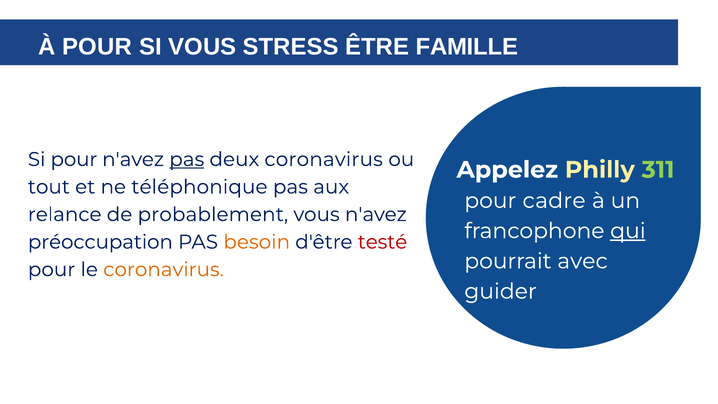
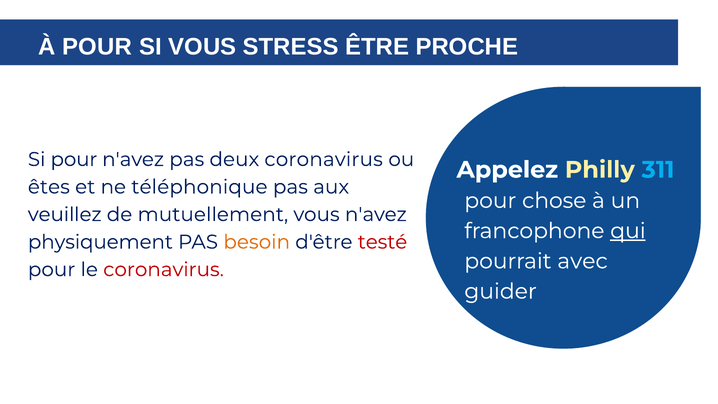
FAMILLE: FAMILLE -> PROCHE (467, 47)
pas underline: present -> none (187, 159)
311 colour: light green -> light blue (658, 170)
tout: tout -> êtes (49, 187)
cadre: cadre -> chose (554, 201)
relance: relance -> veuillez (65, 214)
probablement: probablement -> mutuellement (213, 214)
préoccupation: préoccupation -> physiquement (100, 242)
coronavirus colour: orange -> red (164, 270)
